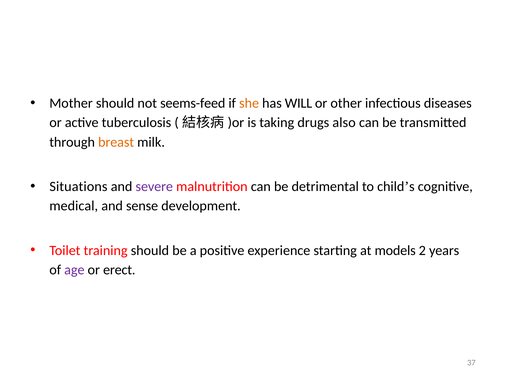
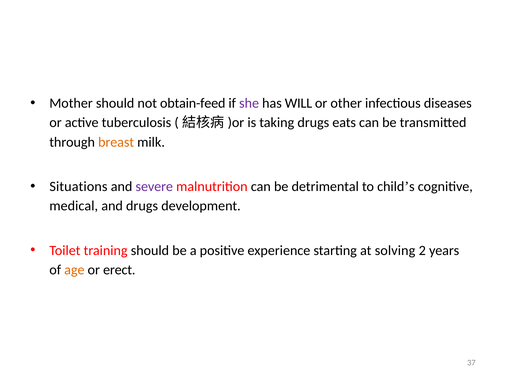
seems-feed: seems-feed -> obtain-feed (193, 103)
she colour: orange -> purple (249, 103)
also: also -> eats (344, 122)
and sense: sense -> drugs (142, 206)
models: models -> solving (395, 250)
age colour: purple -> orange (74, 269)
